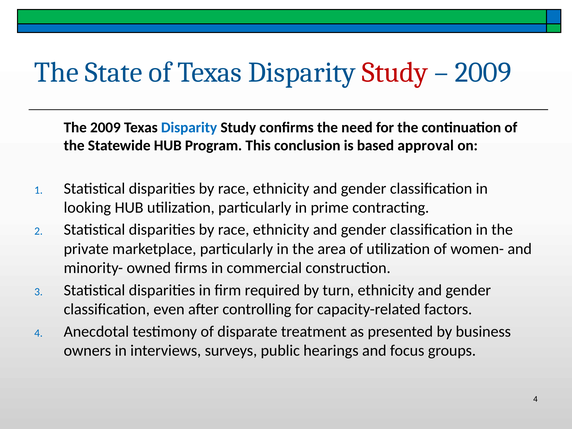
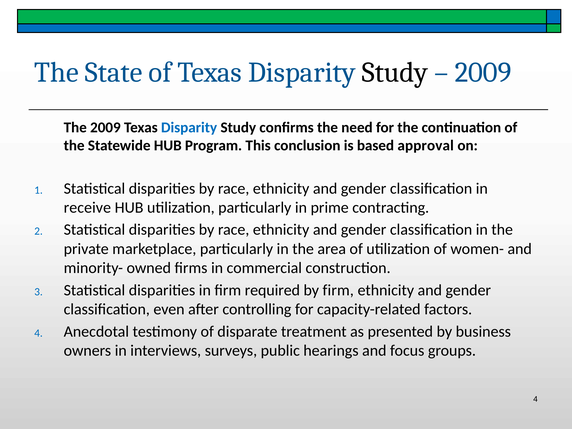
Study colour: red -> black (395, 73)
looking: looking -> receive (87, 207)
by turn: turn -> firm (338, 290)
